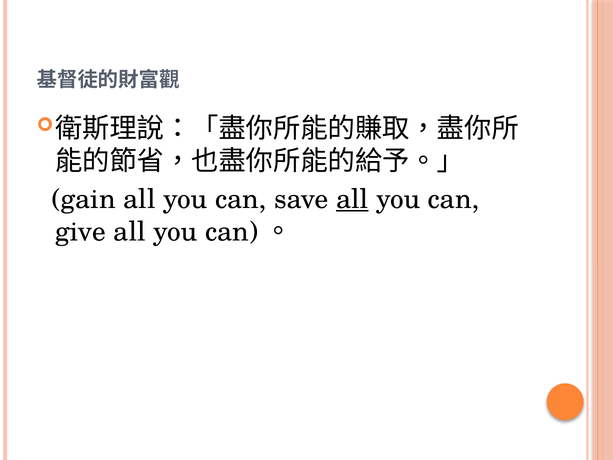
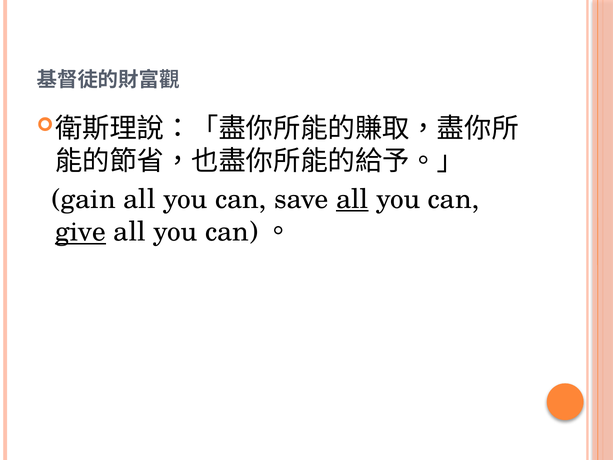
give underline: none -> present (81, 232)
